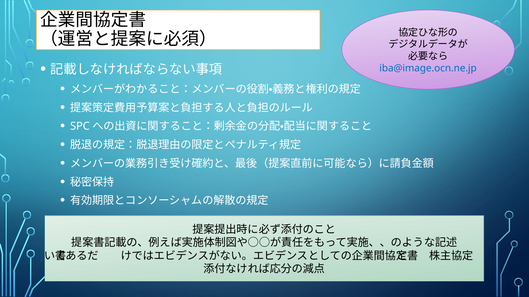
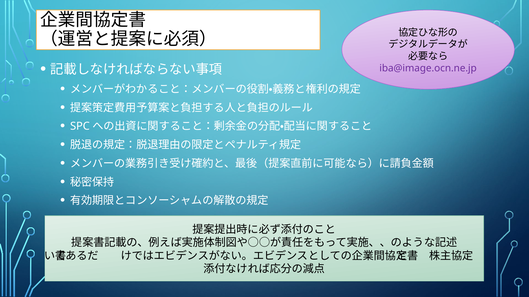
iba@image.ocn.ne.jp colour: blue -> purple (428, 68)
